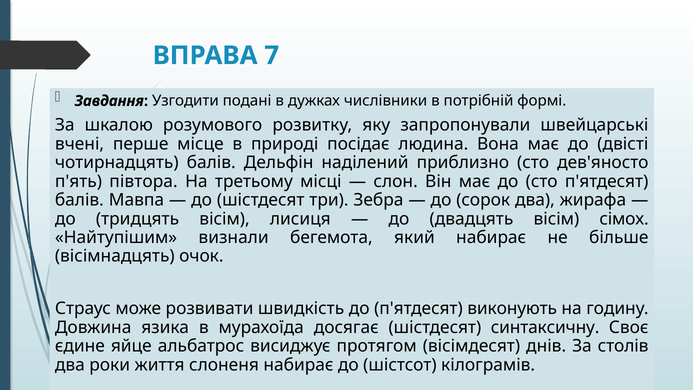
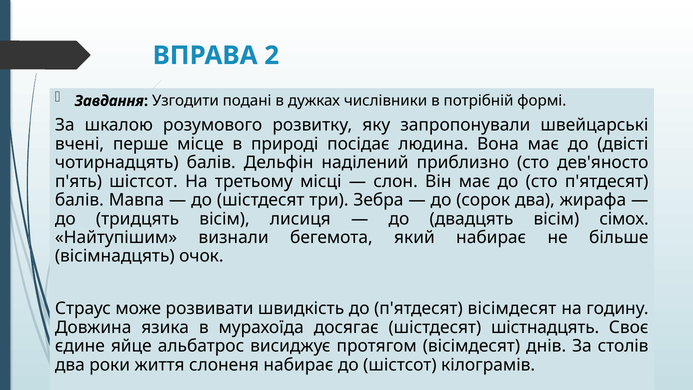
7: 7 -> 2 (272, 55)
п'ять півтора: півтора -> шістсот (144, 181)
п'ятдесят виконують: виконують -> вісімдесят (512, 309)
синтаксичну: синтаксичну -> шістнадцять (545, 327)
